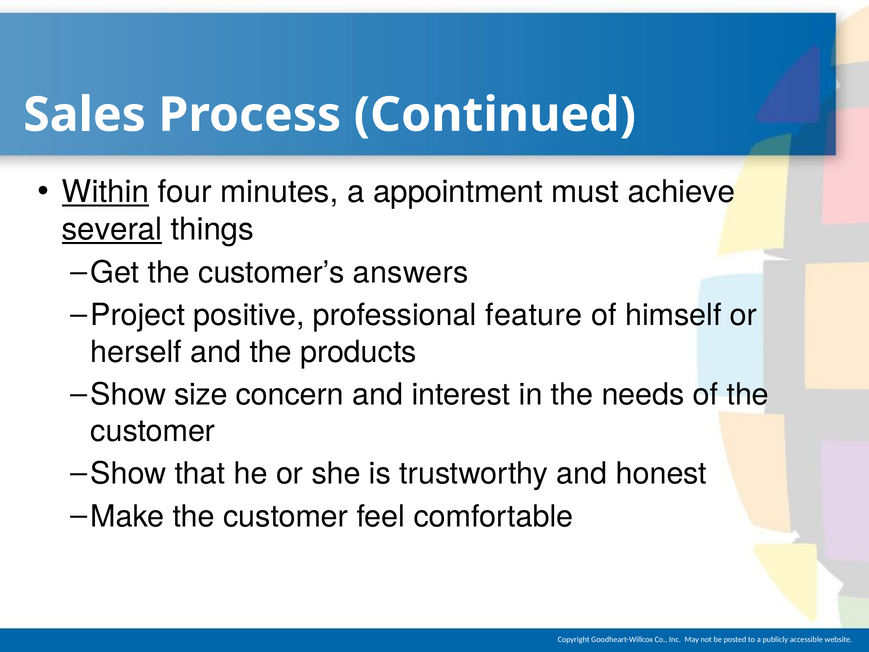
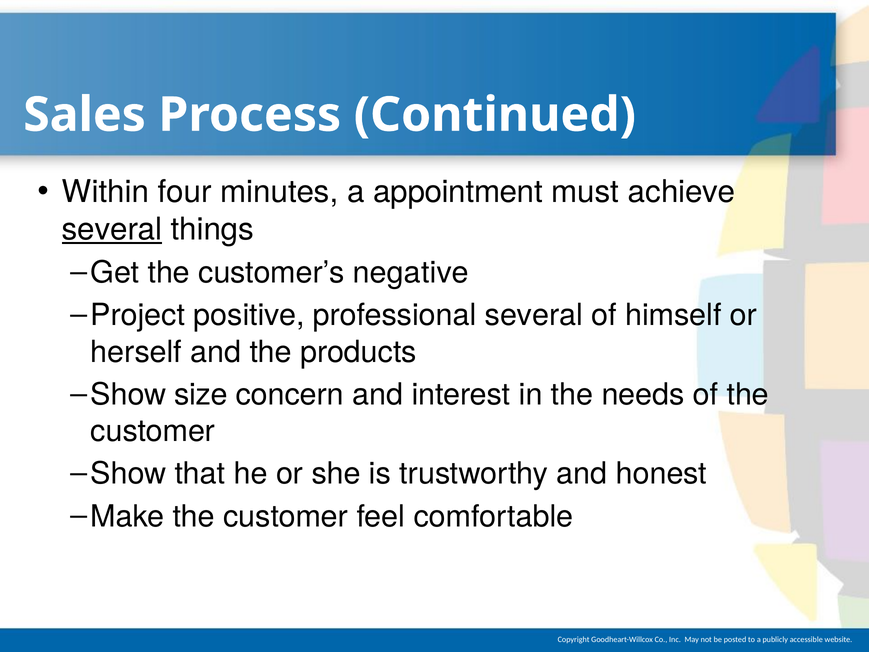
Within underline: present -> none (105, 192)
answers: answers -> negative (411, 273)
professional feature: feature -> several (534, 315)
